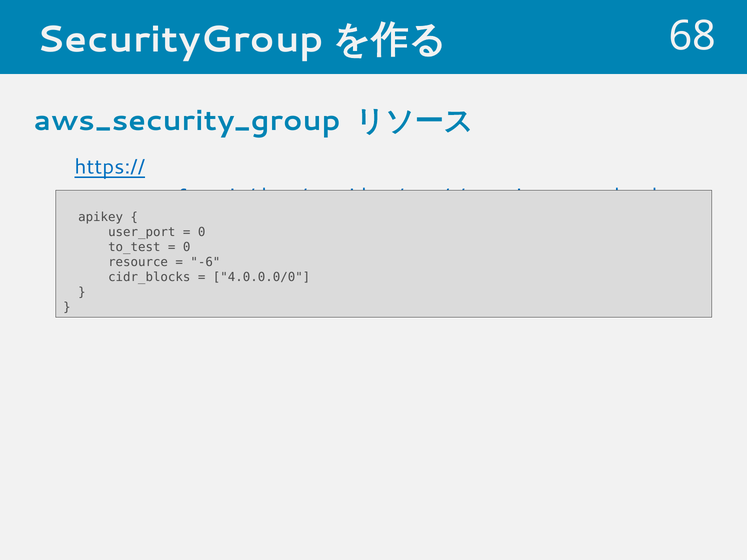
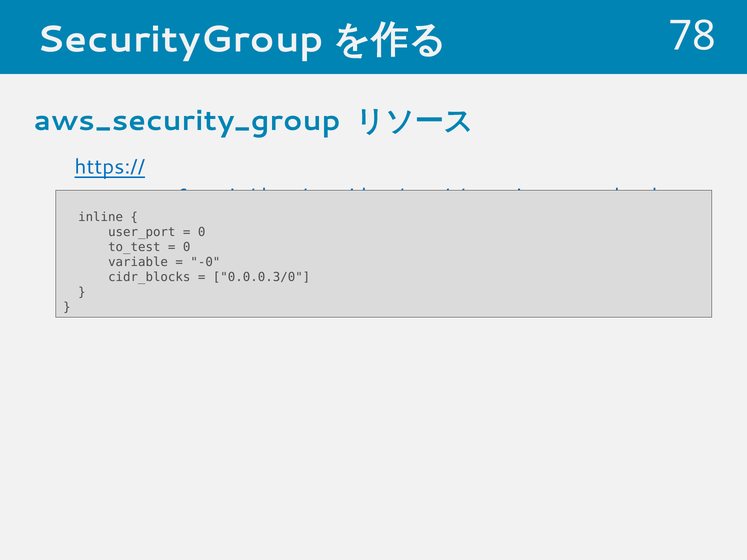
68: 68 -> 78 (693, 36)
apikey: apikey -> inline (101, 217)
resource: resource -> variable (138, 262)
-6: -6 -> -0 (205, 262)
4.0.0.0/0: 4.0.0.0/0 -> 0.0.0.3/0 (262, 277)
